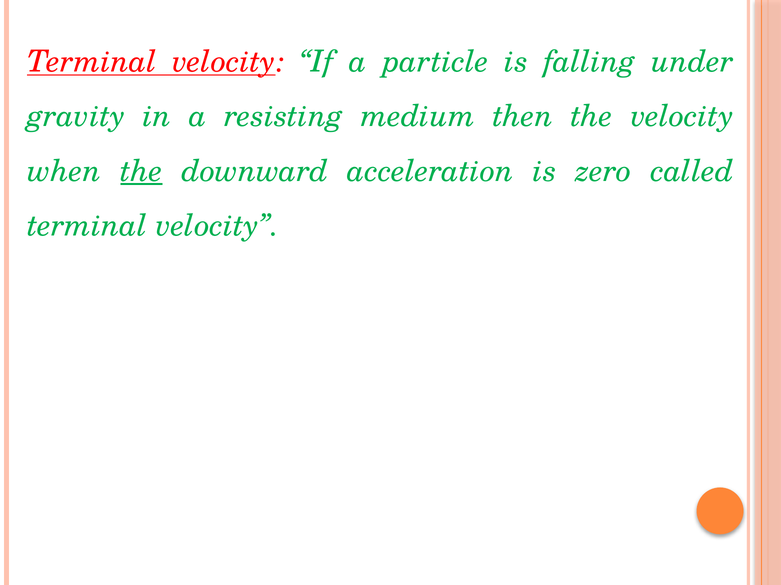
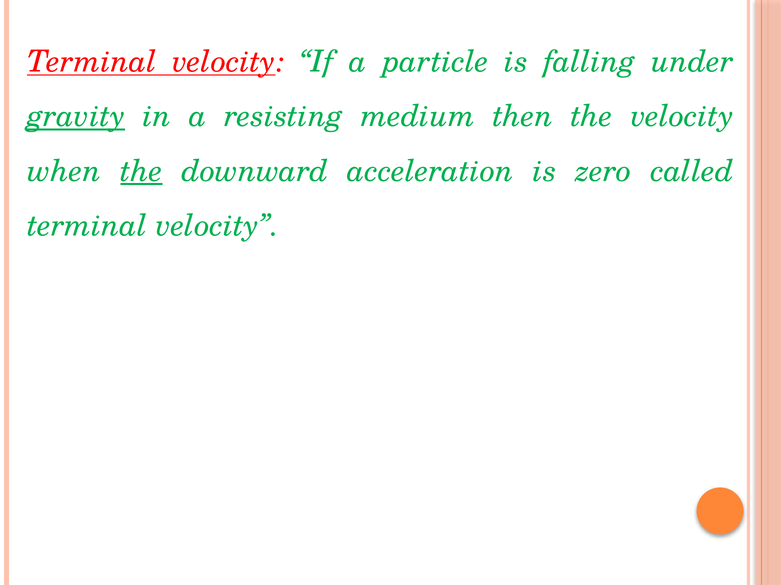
gravity underline: none -> present (76, 117)
